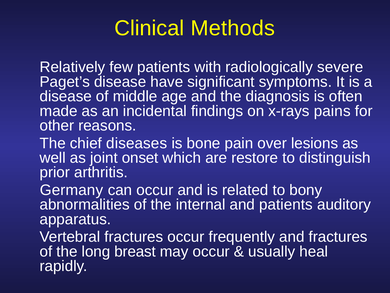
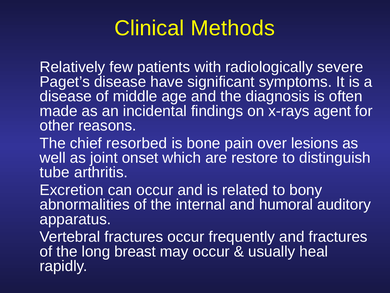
pains: pains -> agent (332, 111)
diseases: diseases -> resorbed (137, 143)
prior: prior -> tube (55, 172)
Germany: Germany -> Excretion (72, 190)
and patients: patients -> humoral (286, 204)
